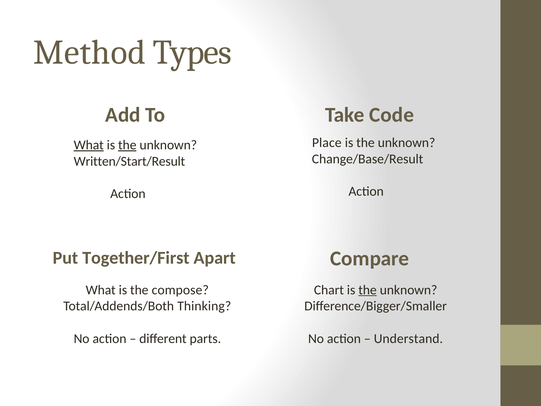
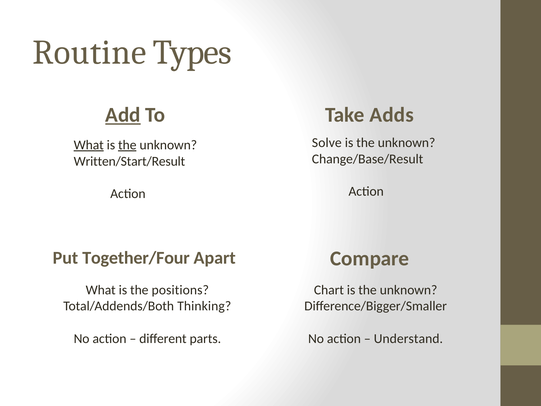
Method: Method -> Routine (89, 52)
Add underline: none -> present (123, 115)
Code: Code -> Adds (392, 115)
Place: Place -> Solve (327, 143)
Together/First: Together/First -> Together/Four (136, 258)
compose: compose -> positions (180, 290)
the underline: present -> none (368, 290)
